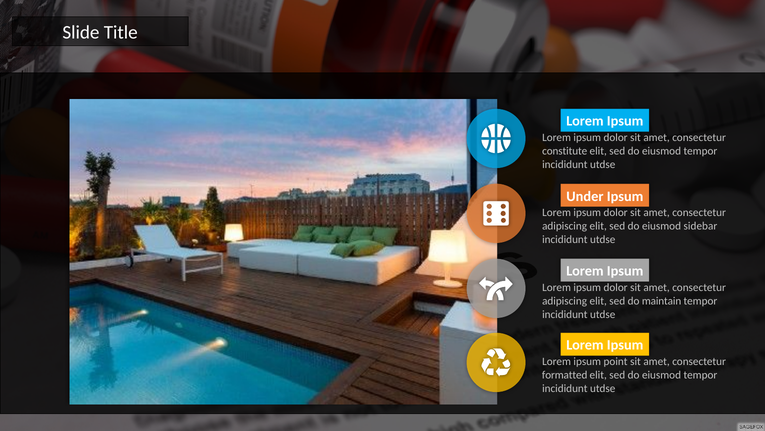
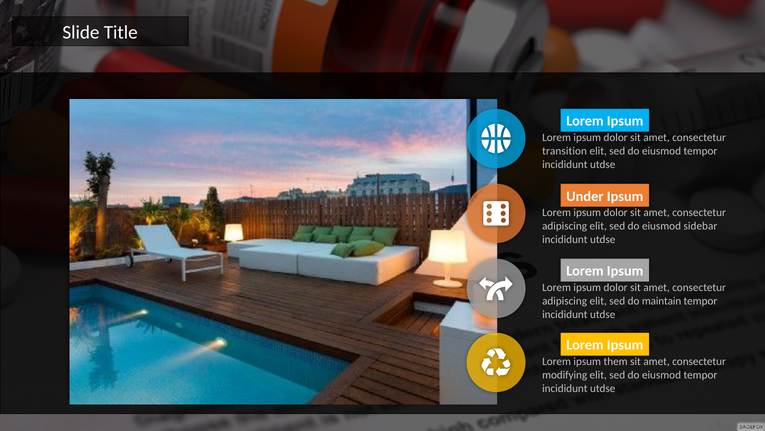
constitute: constitute -> transition (565, 151)
point: point -> them (616, 361)
formatted: formatted -> modifying (565, 374)
